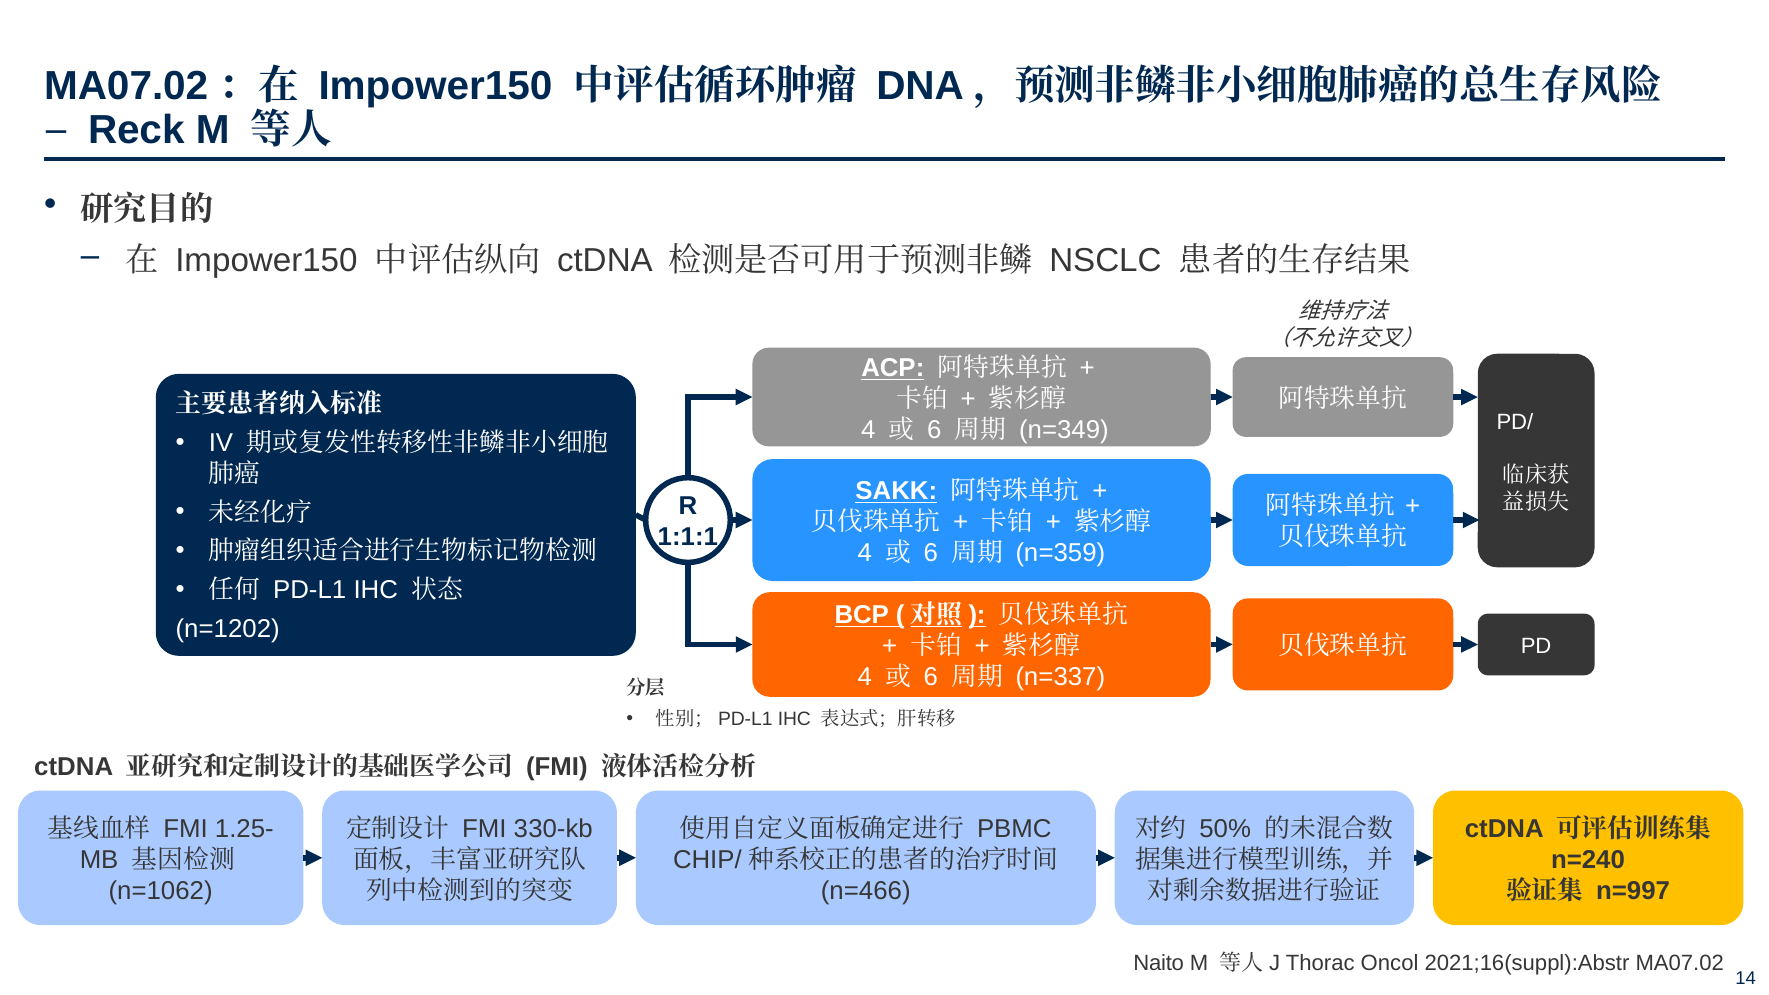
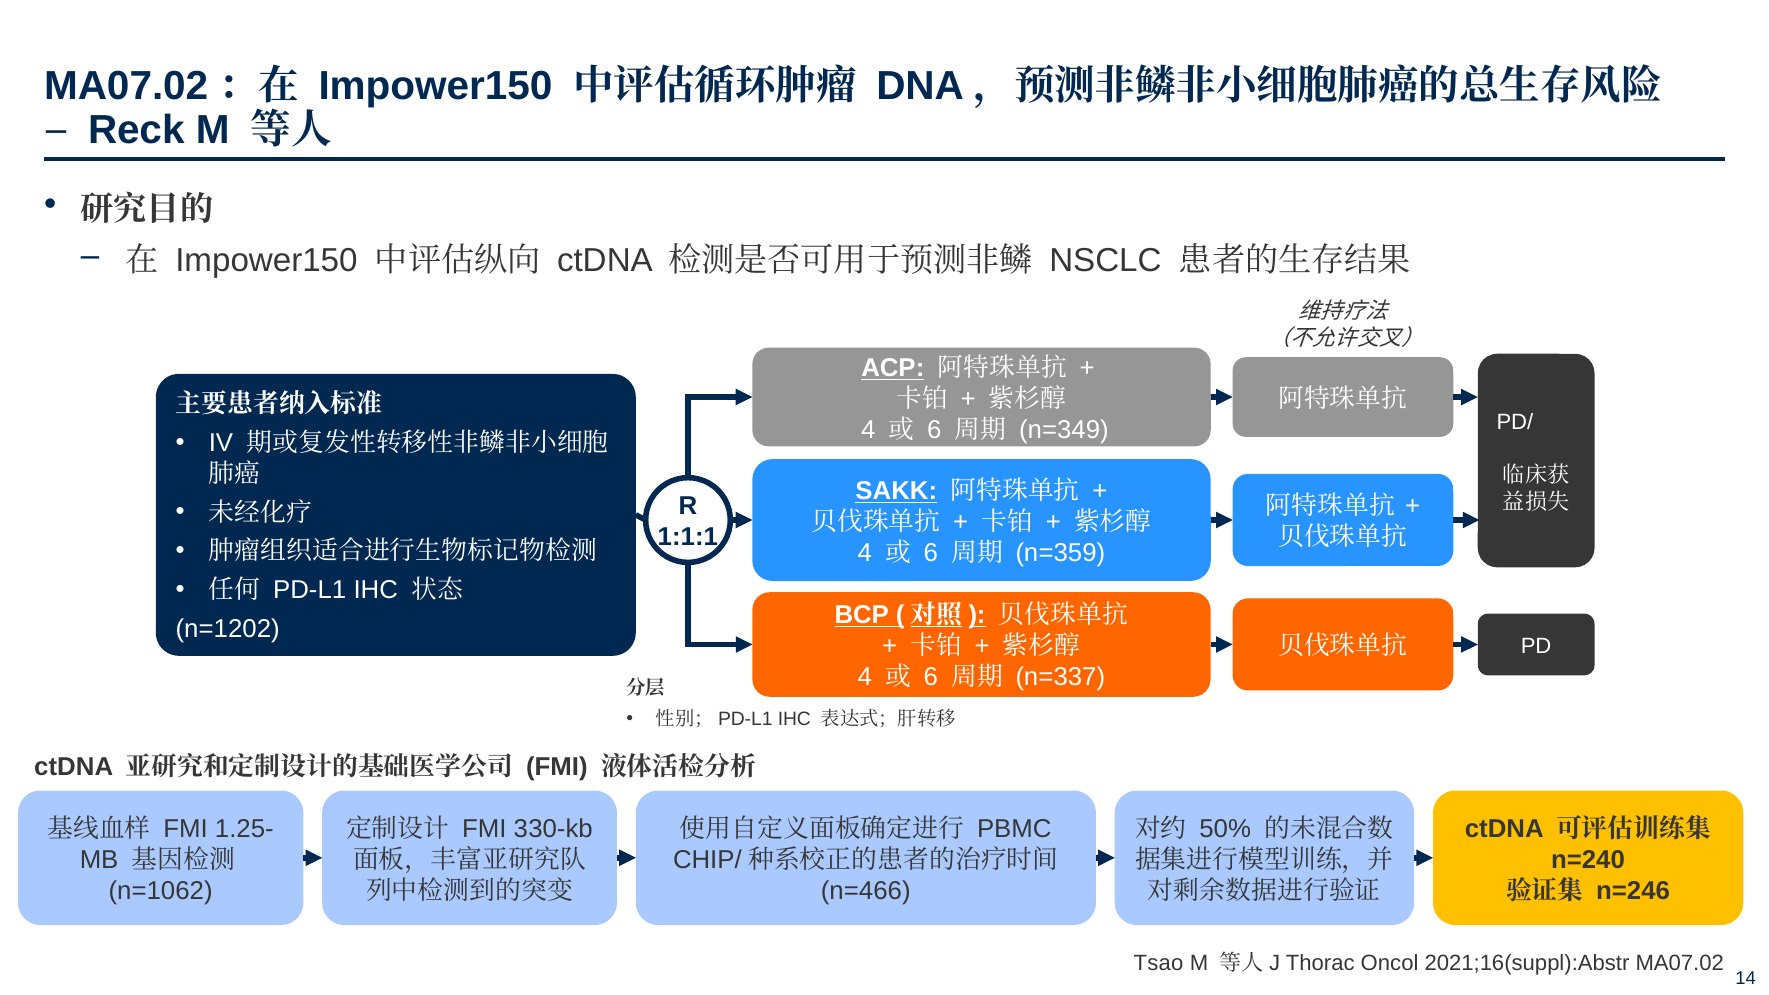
n=997: n=997 -> n=246 (1633, 891)
Naito: Naito -> Tsao (1158, 963)
